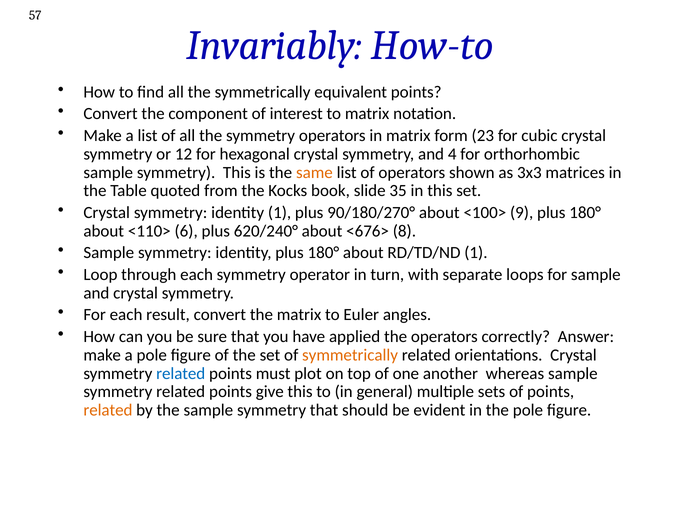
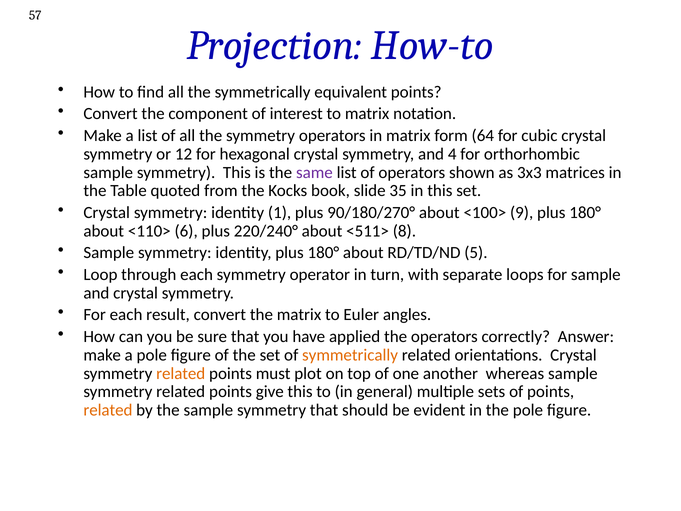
Invariably: Invariably -> Projection (274, 45)
23: 23 -> 64 (483, 136)
same colour: orange -> purple (314, 172)
620/240°: 620/240° -> 220/240° (266, 231)
<676>: <676> -> <511> (368, 231)
RD/TD/ND 1: 1 -> 5 (476, 253)
related colour: blue -> orange (181, 373)
